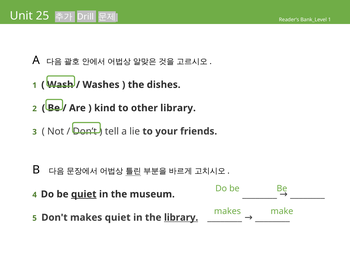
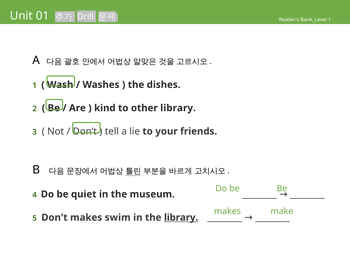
25: 25 -> 01 (42, 16)
quiet underline: present -> none (84, 195)
makes quiet: quiet -> swim (118, 218)
